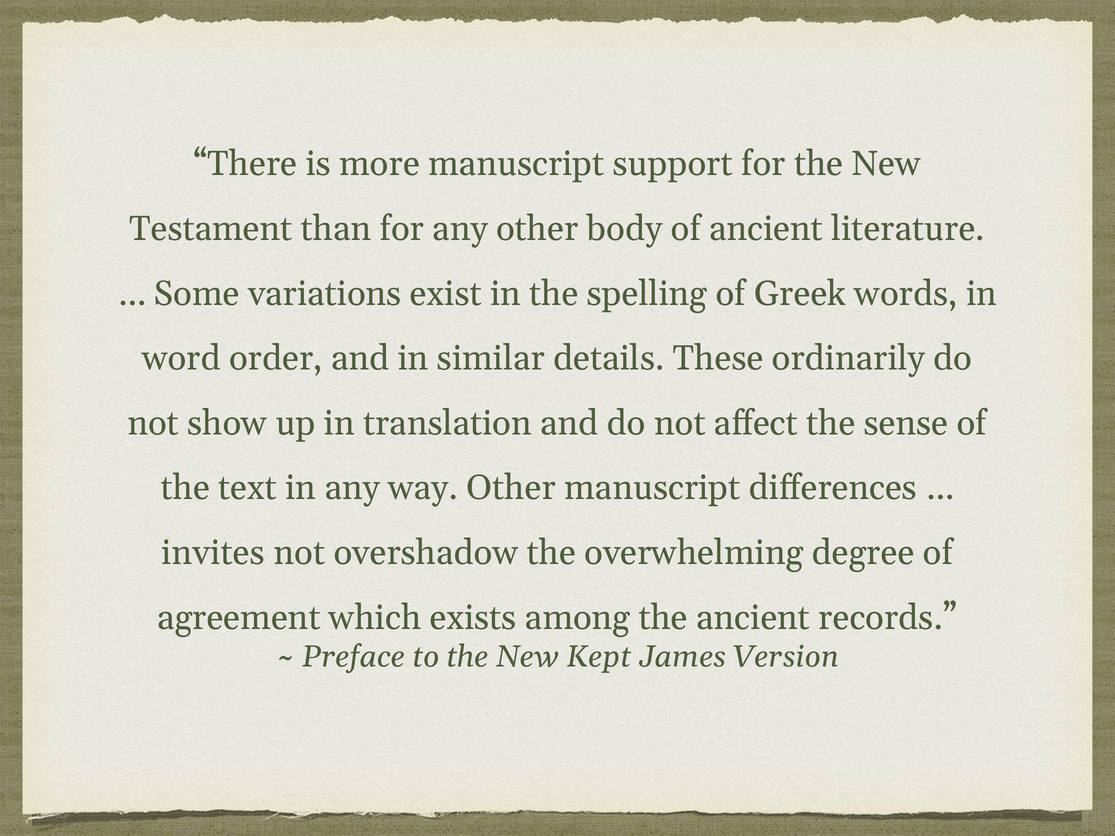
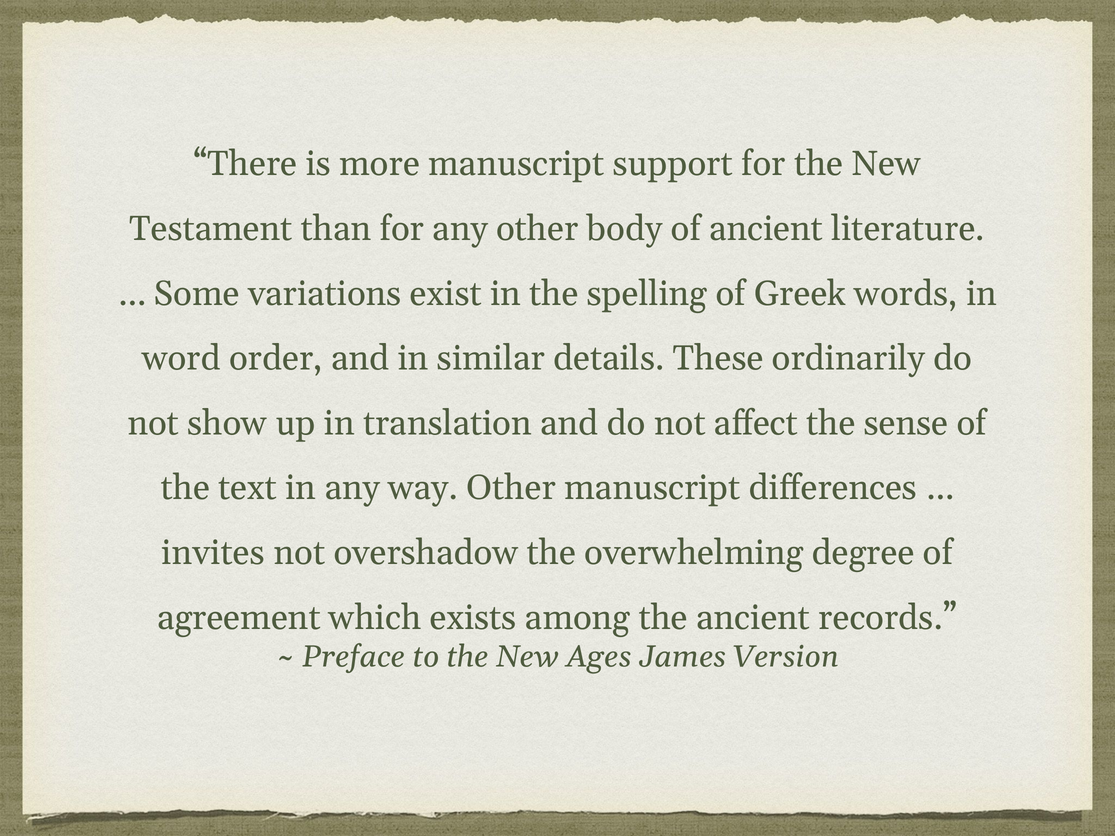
Kept: Kept -> Ages (599, 657)
